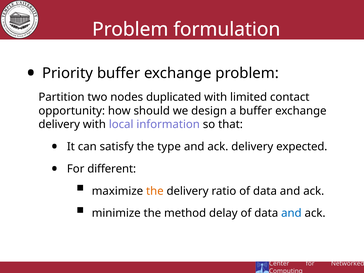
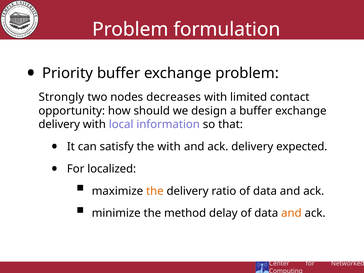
Partition: Partition -> Strongly (61, 97)
duplicated: duplicated -> decreases (174, 97)
the type: type -> with (169, 147)
different: different -> localized (112, 169)
and colour: blue -> orange (291, 213)
